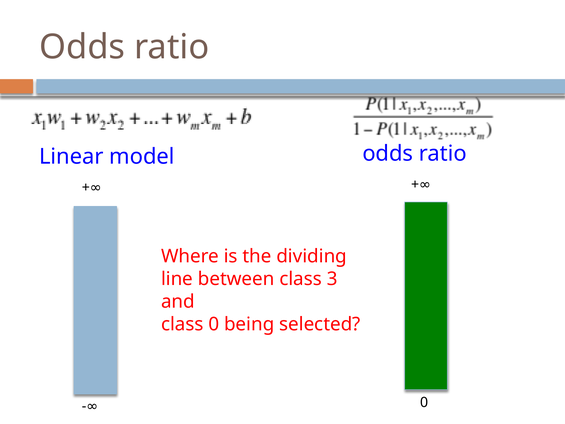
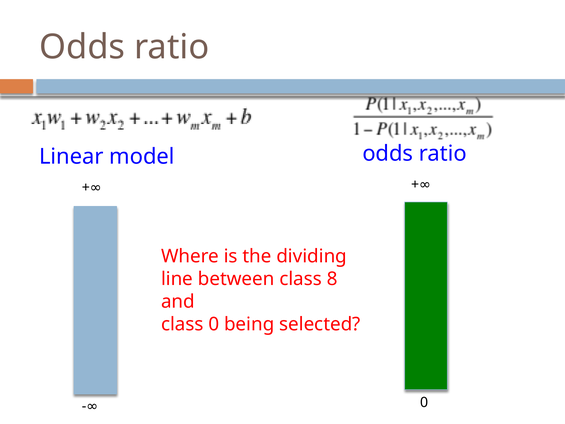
3: 3 -> 8 (332, 279)
